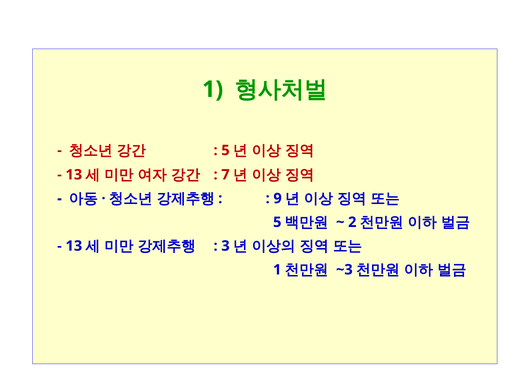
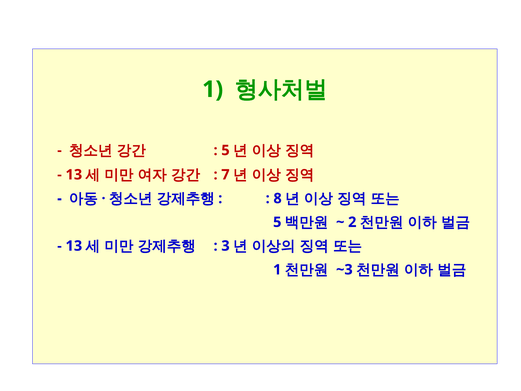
9: 9 -> 8 (278, 198)
